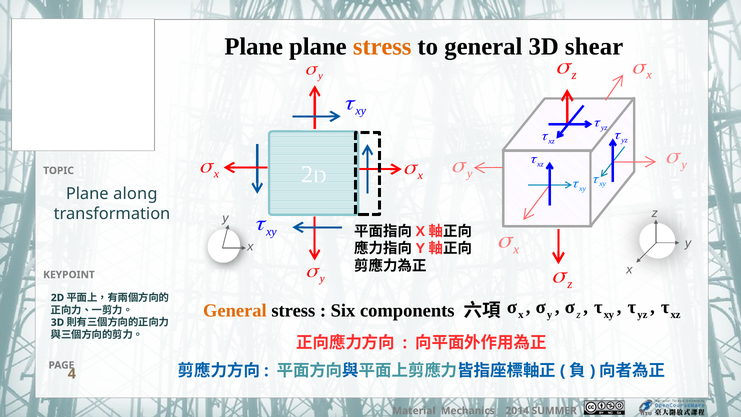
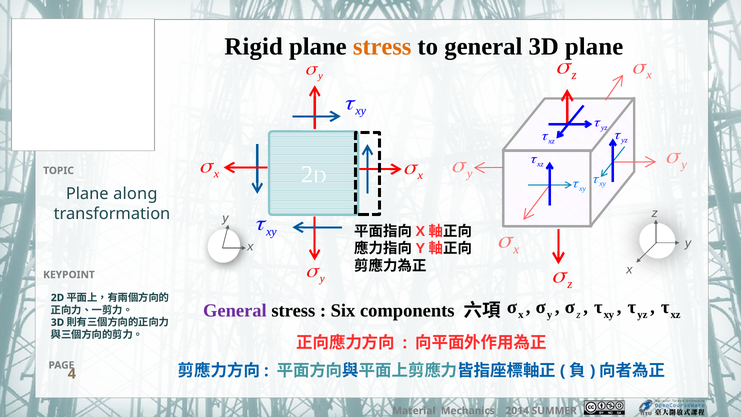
Plane: Plane -> Rigid (254, 47)
3D shear: shear -> plane (594, 47)
General colour: orange -> purple (235, 311)
